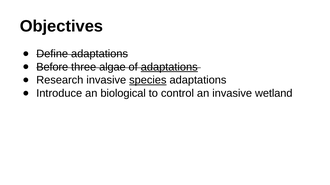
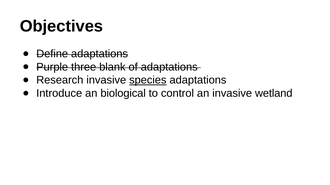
Before: Before -> Purple (52, 67)
algae: algae -> blank (112, 67)
adaptations underline: present -> none (169, 67)
